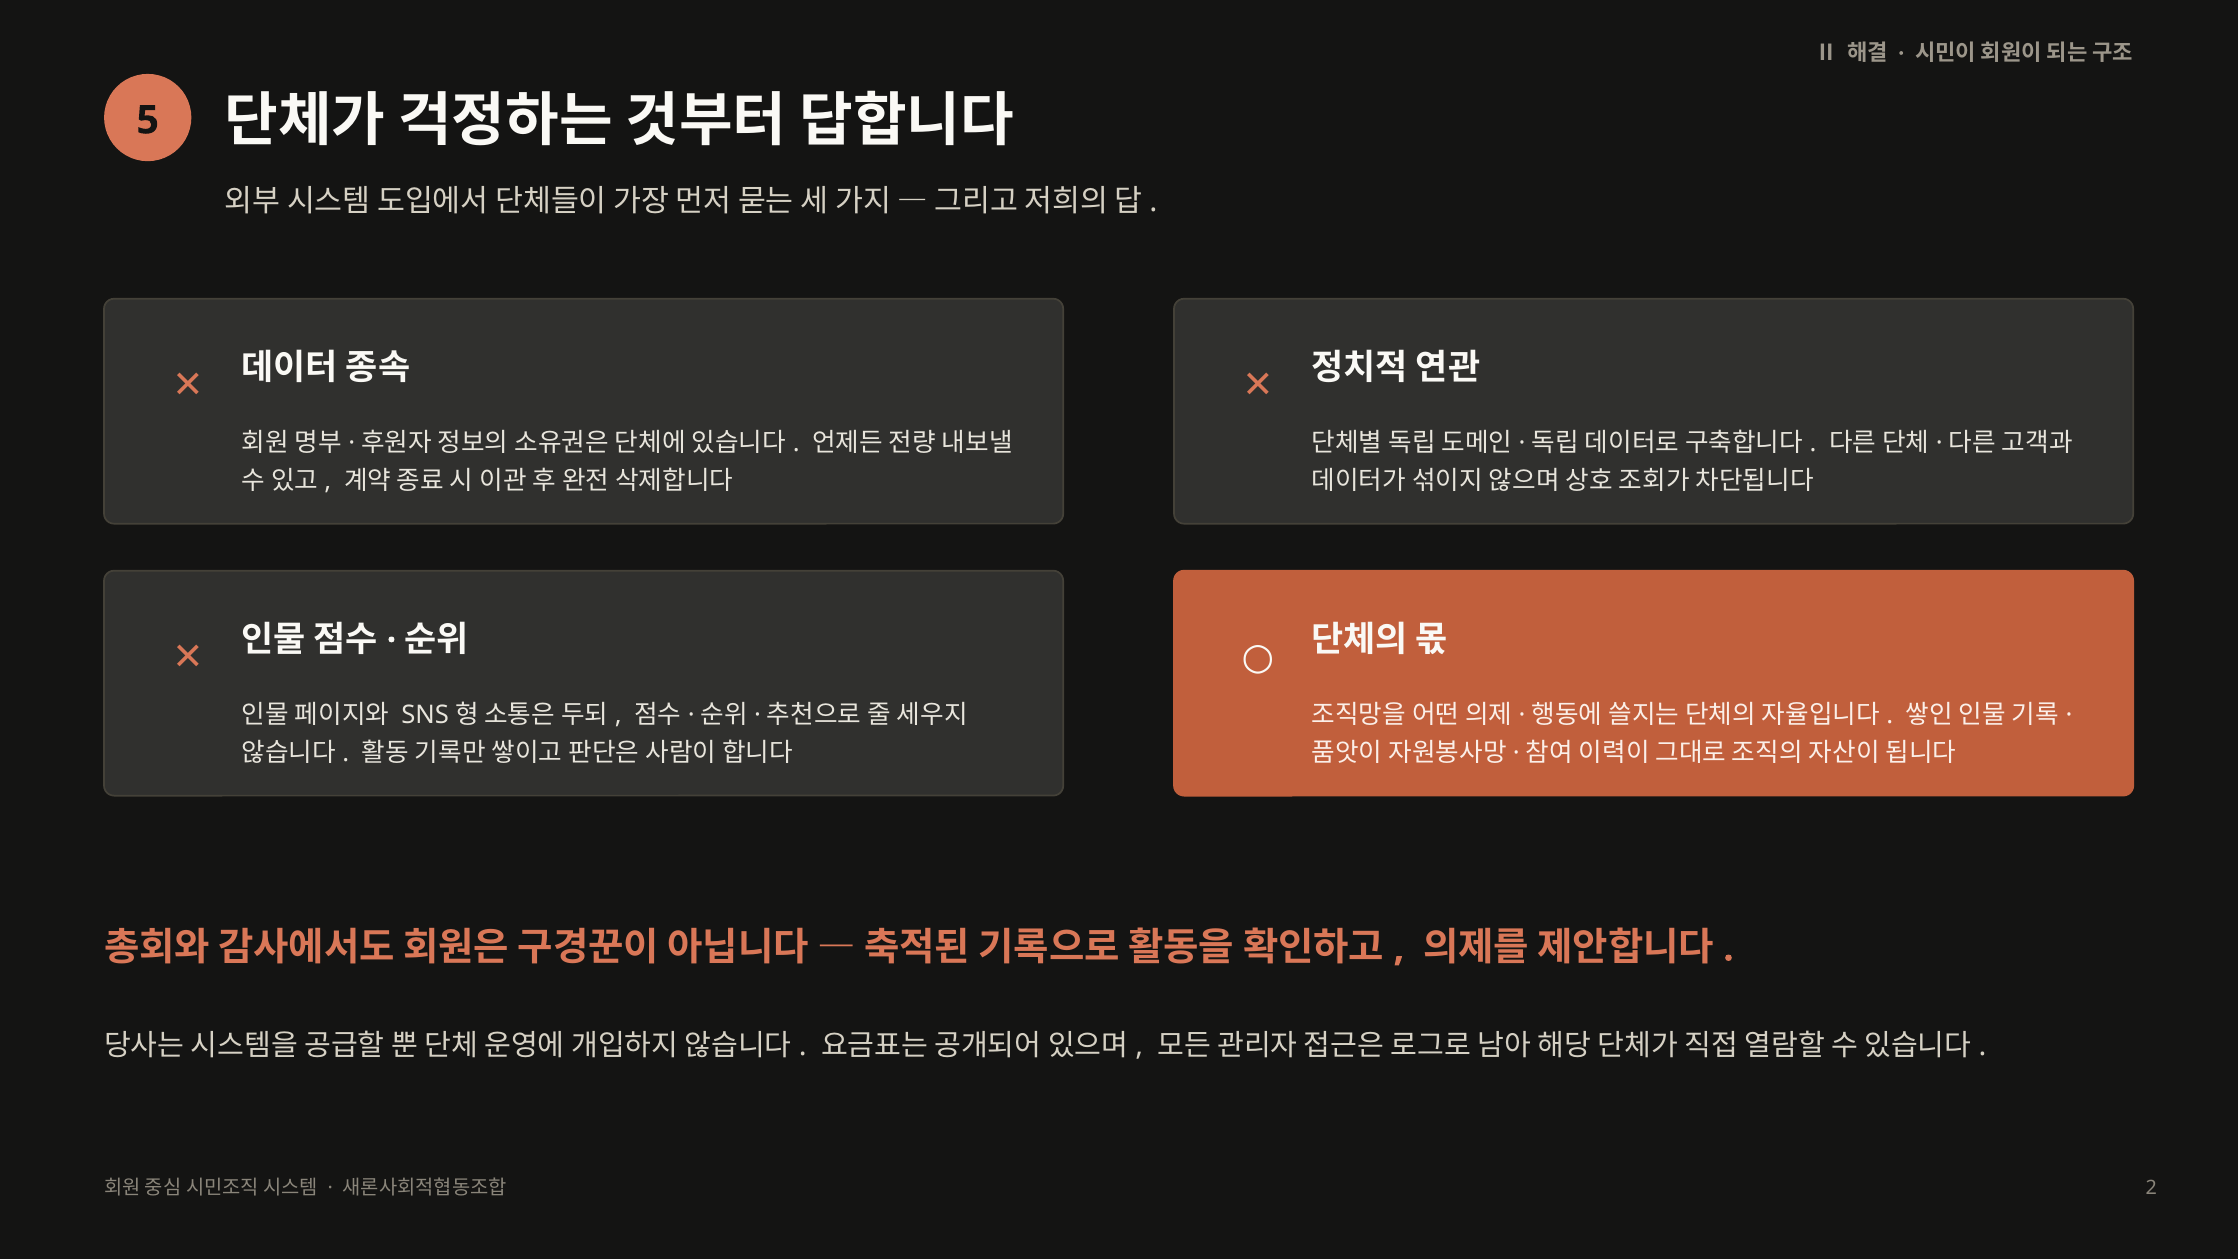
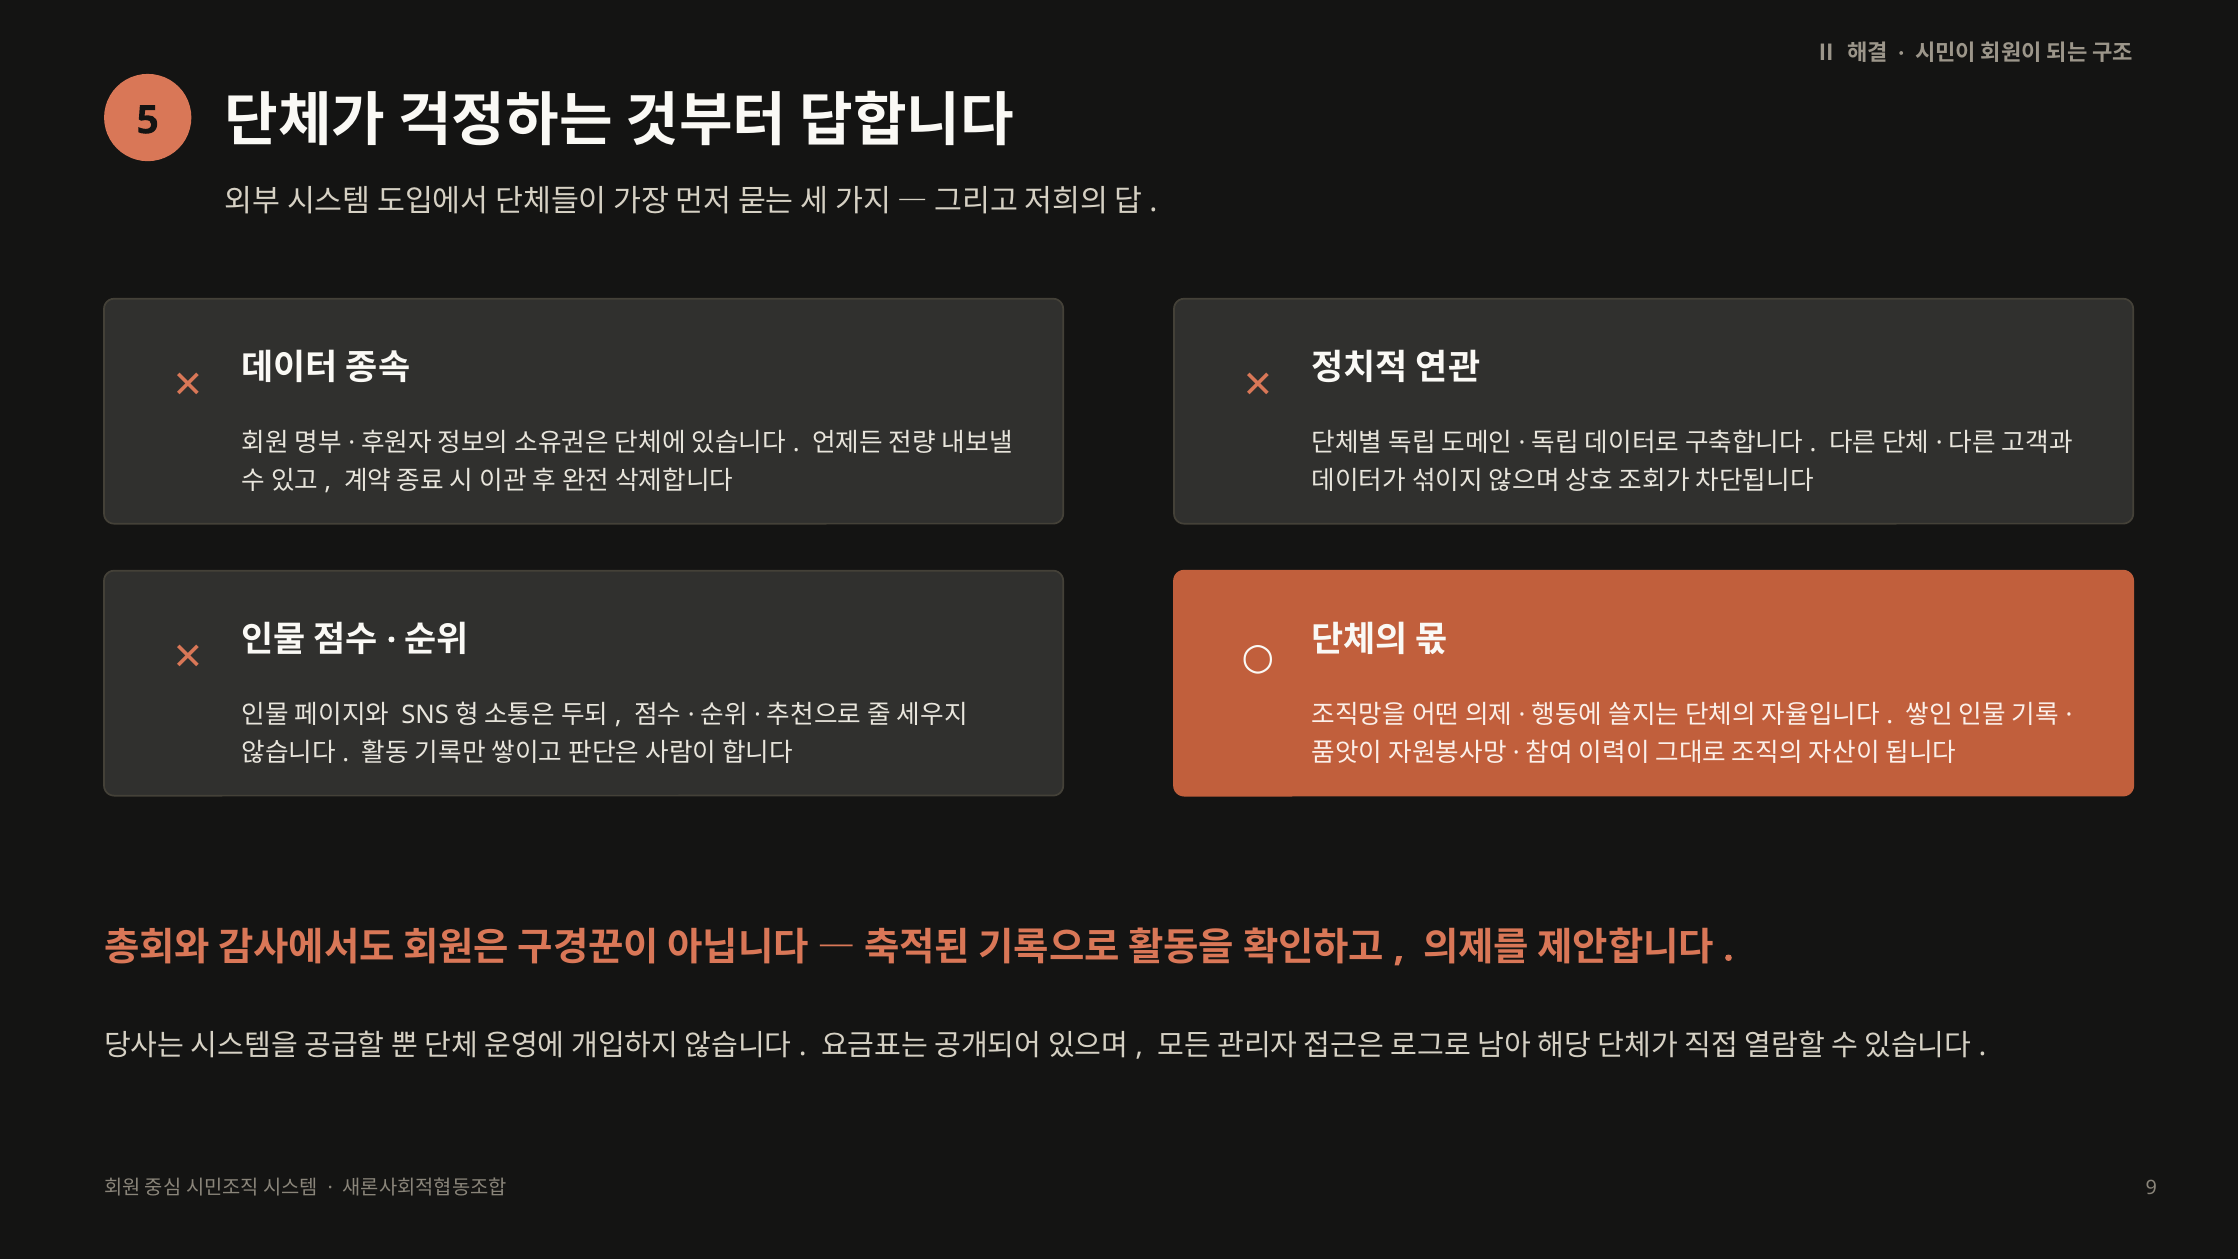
2: 2 -> 9 (2151, 1188)
